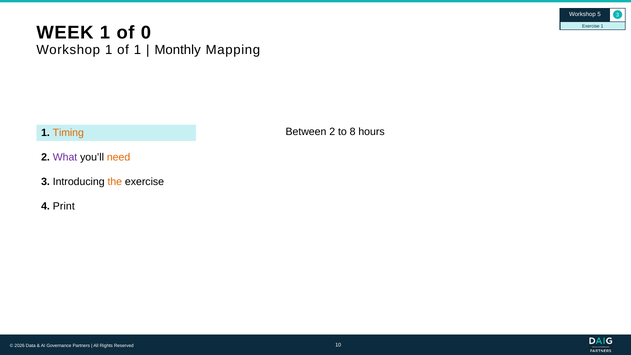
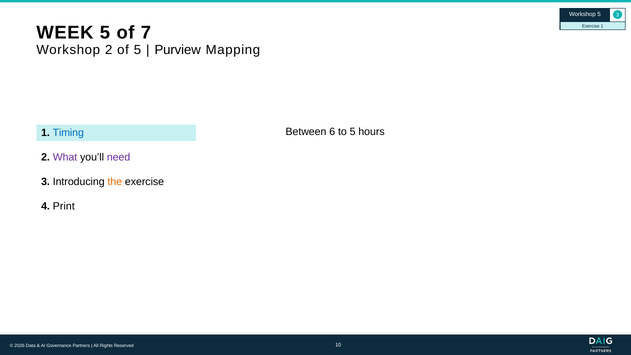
WEEK 1: 1 -> 5 (105, 33)
0: 0 -> 7 (146, 33)
Workshop 1: 1 -> 2 (109, 50)
of 1: 1 -> 5 (138, 50)
Monthly: Monthly -> Purview (178, 50)
Between 2: 2 -> 6 (332, 132)
to 8: 8 -> 5 (353, 132)
Timing colour: orange -> blue (68, 133)
need colour: orange -> purple (119, 157)
